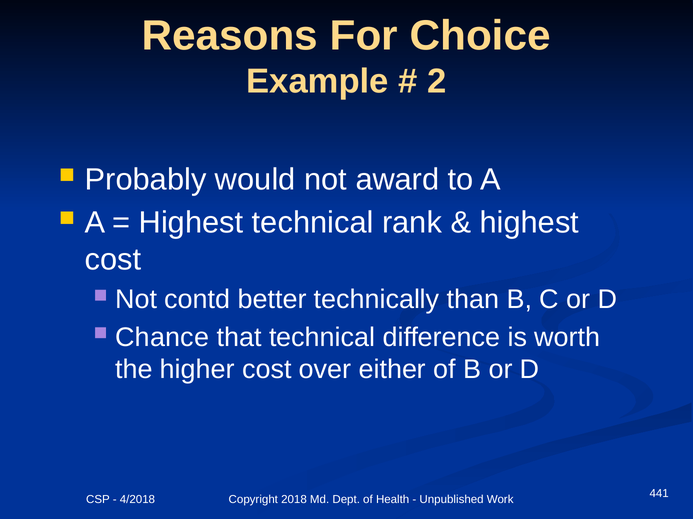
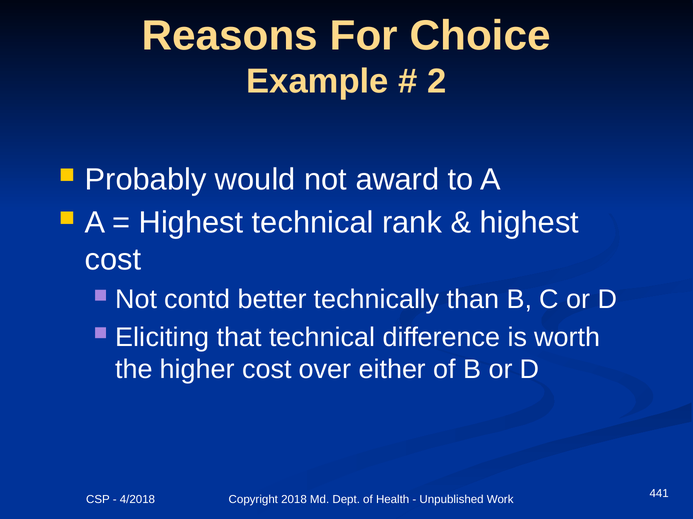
Chance: Chance -> Eliciting (162, 338)
